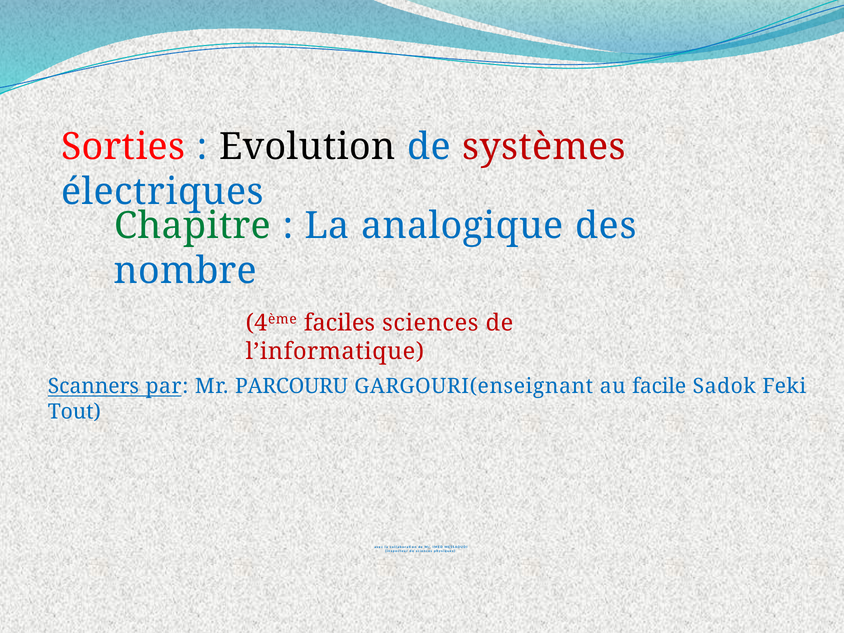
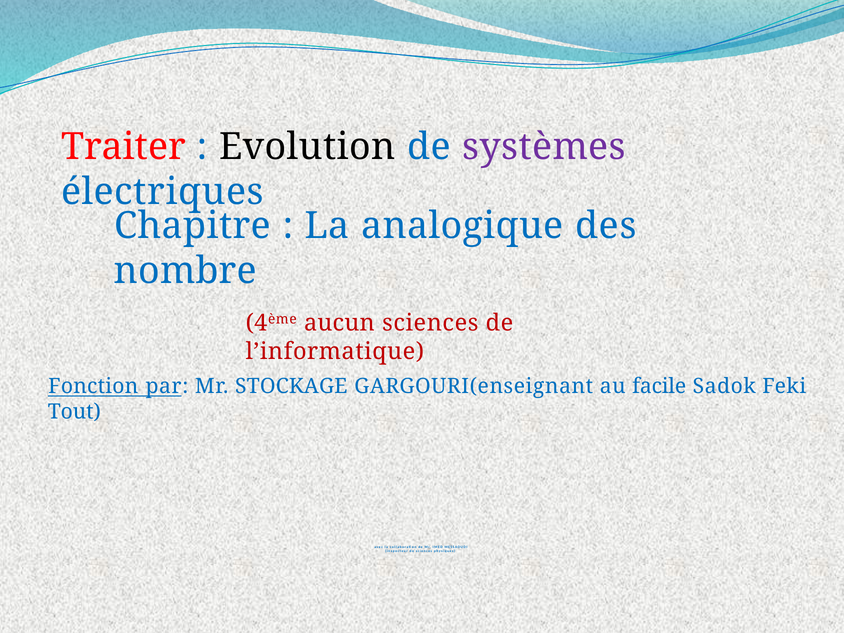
Sorties: Sorties -> Traiter (123, 147)
systèmes colour: red -> purple (544, 147)
Chapitre colour: green -> blue (193, 226)
faciles: faciles -> aucun (339, 323)
Scanners: Scanners -> Fonction (93, 386)
PARCOURU: PARCOURU -> STOCKAGE (291, 386)
